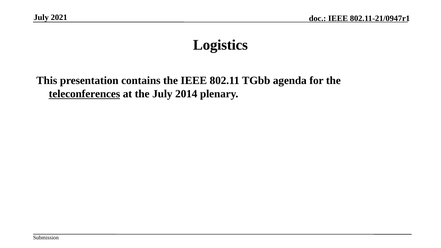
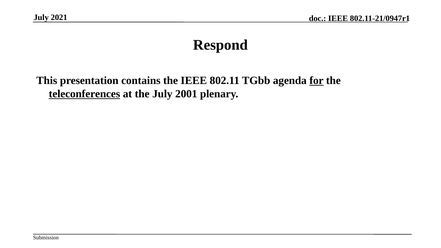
Logistics: Logistics -> Respond (220, 45)
for underline: none -> present (316, 81)
2014: 2014 -> 2001 (186, 94)
